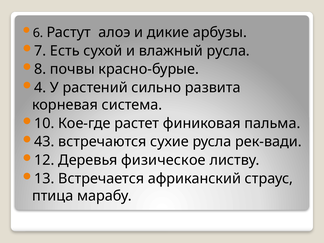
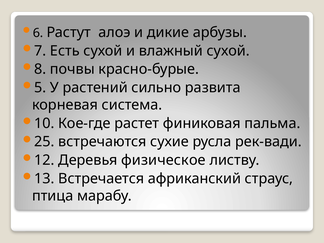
влажный русла: русла -> сухой (228, 51)
4: 4 -> 5 (40, 88)
43: 43 -> 25 (44, 142)
